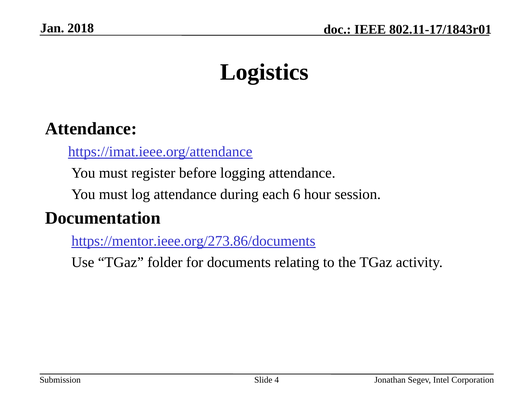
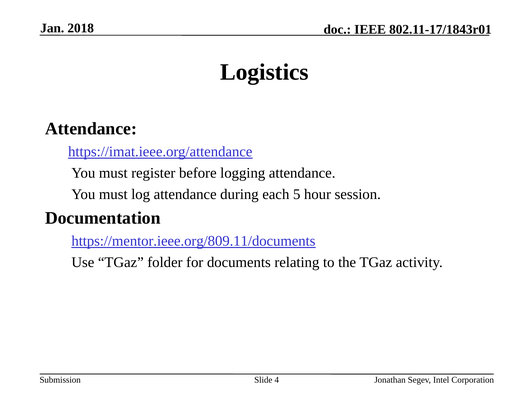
6: 6 -> 5 (297, 195)
https://mentor.ieee.org/273.86/documents: https://mentor.ieee.org/273.86/documents -> https://mentor.ieee.org/809.11/documents (193, 241)
